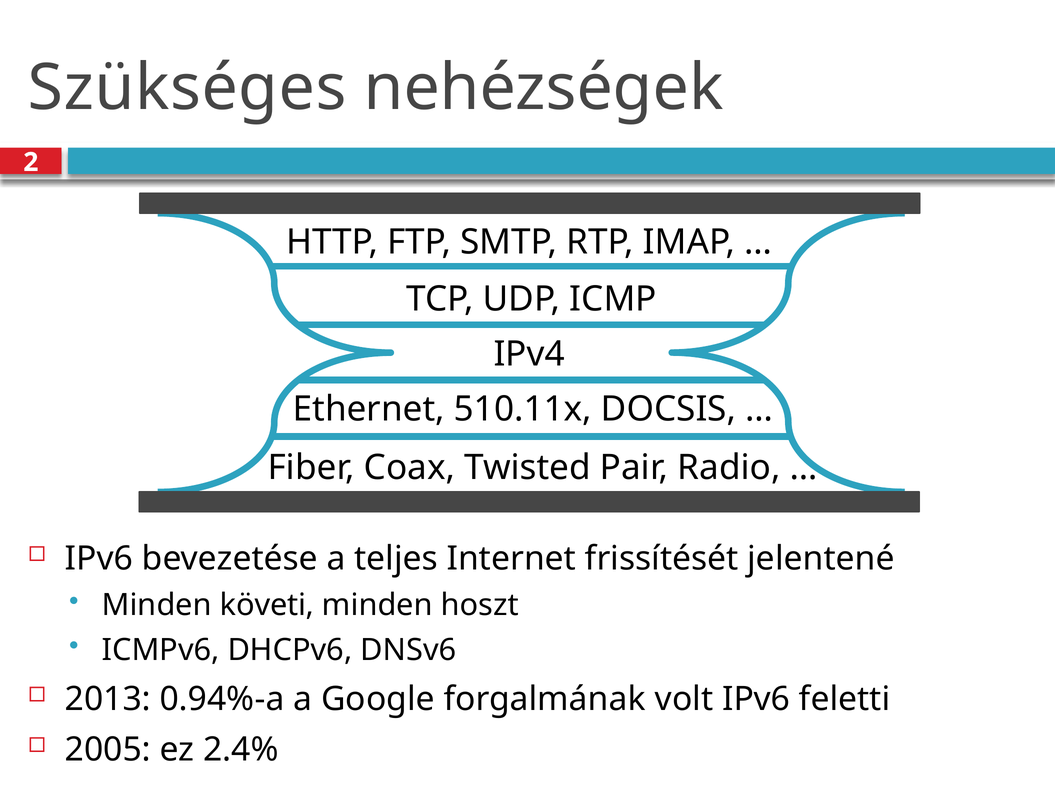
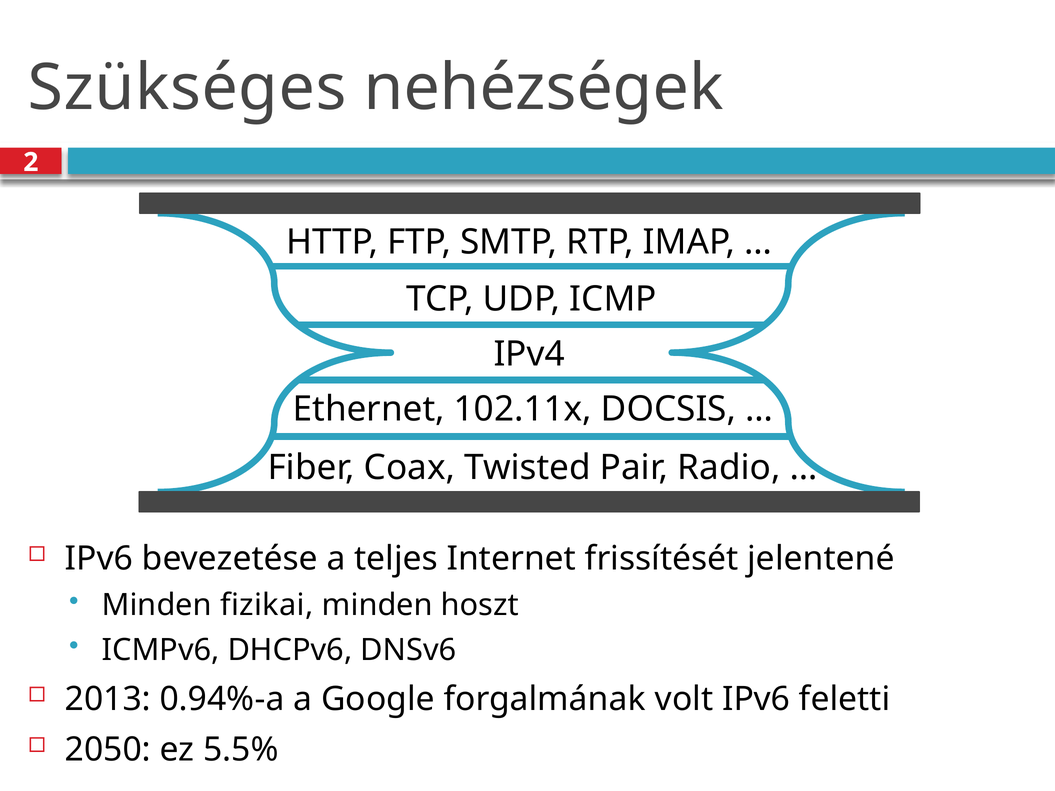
510.11x: 510.11x -> 102.11x (523, 409)
követi: követi -> fizikai (267, 605)
2005: 2005 -> 2050 (108, 750)
2.4%: 2.4% -> 5.5% (241, 750)
